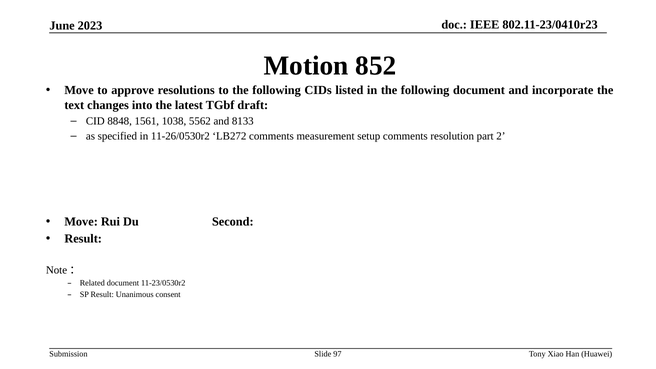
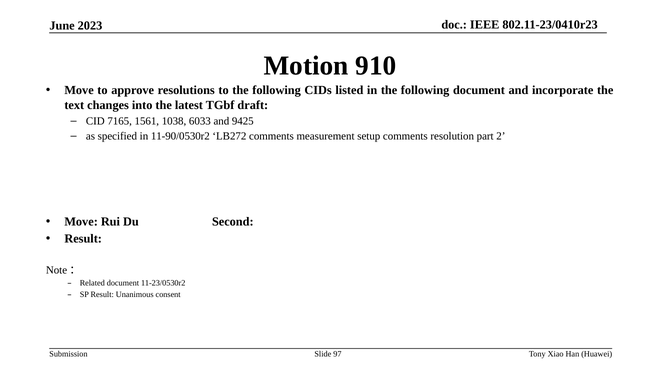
852: 852 -> 910 (376, 66)
8848: 8848 -> 7165 (120, 121)
5562: 5562 -> 6033 (200, 121)
8133: 8133 -> 9425 (243, 121)
11-26/0530r2: 11-26/0530r2 -> 11-90/0530r2 (180, 136)
